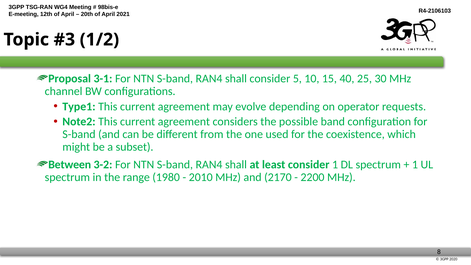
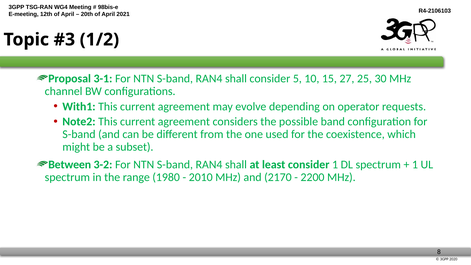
40: 40 -> 27 (347, 79)
Type1: Type1 -> With1 (79, 106)
